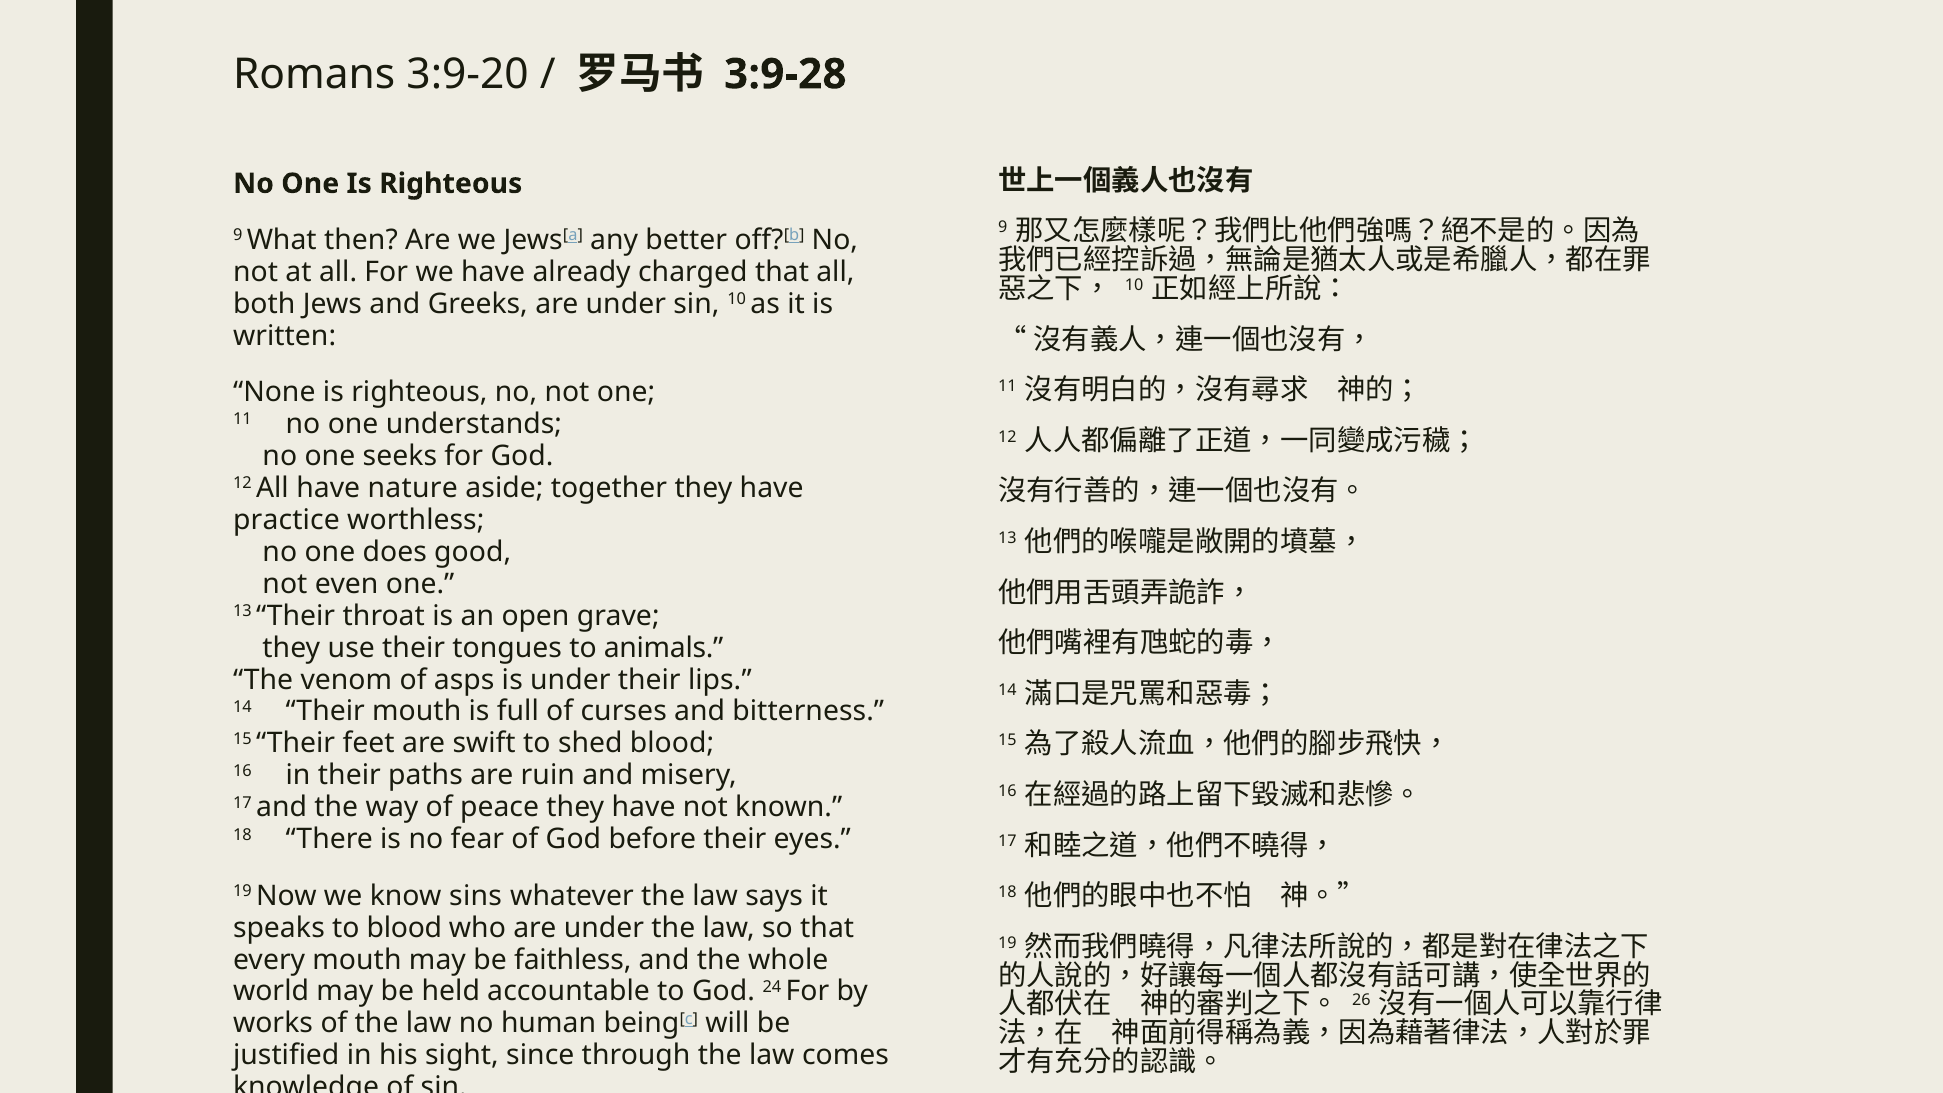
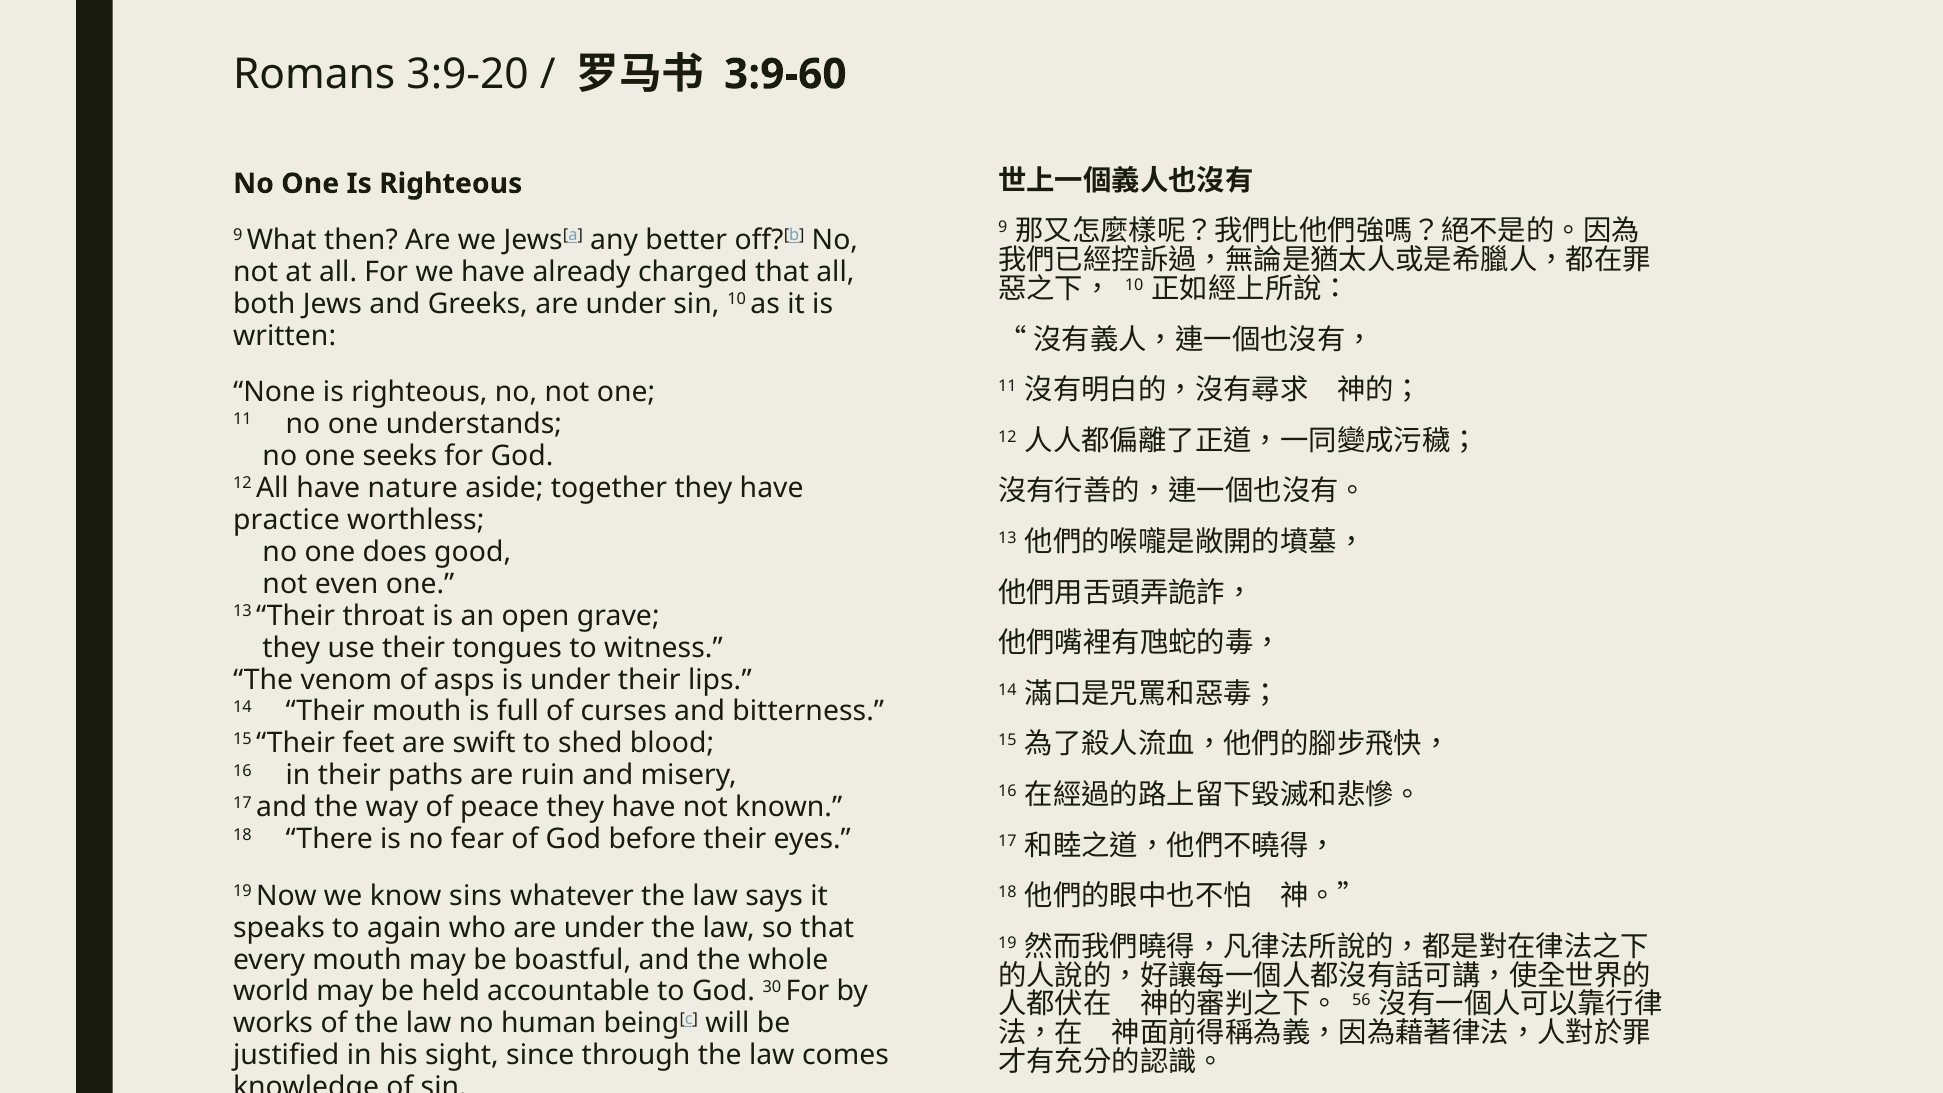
3:9-28: 3:9-28 -> 3:9-60 (785, 74)
animals: animals -> witness (663, 648)
to blood: blood -> again (404, 928)
faithless: faithless -> boastful (573, 960)
24: 24 -> 30 (772, 987)
26: 26 -> 56 (1361, 1000)
